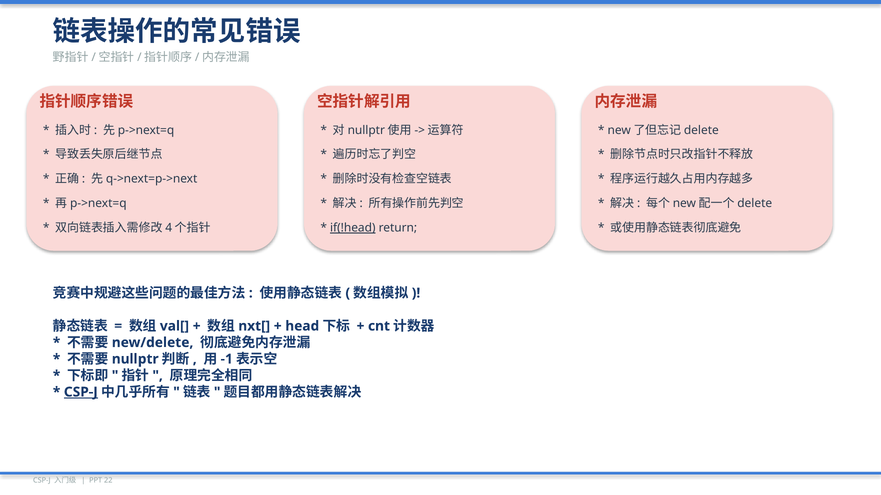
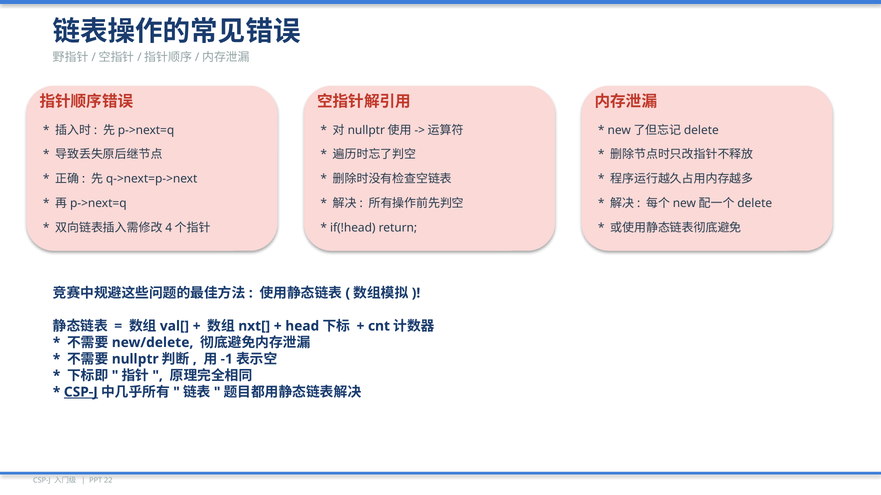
if(!head underline: present -> none (353, 228)
